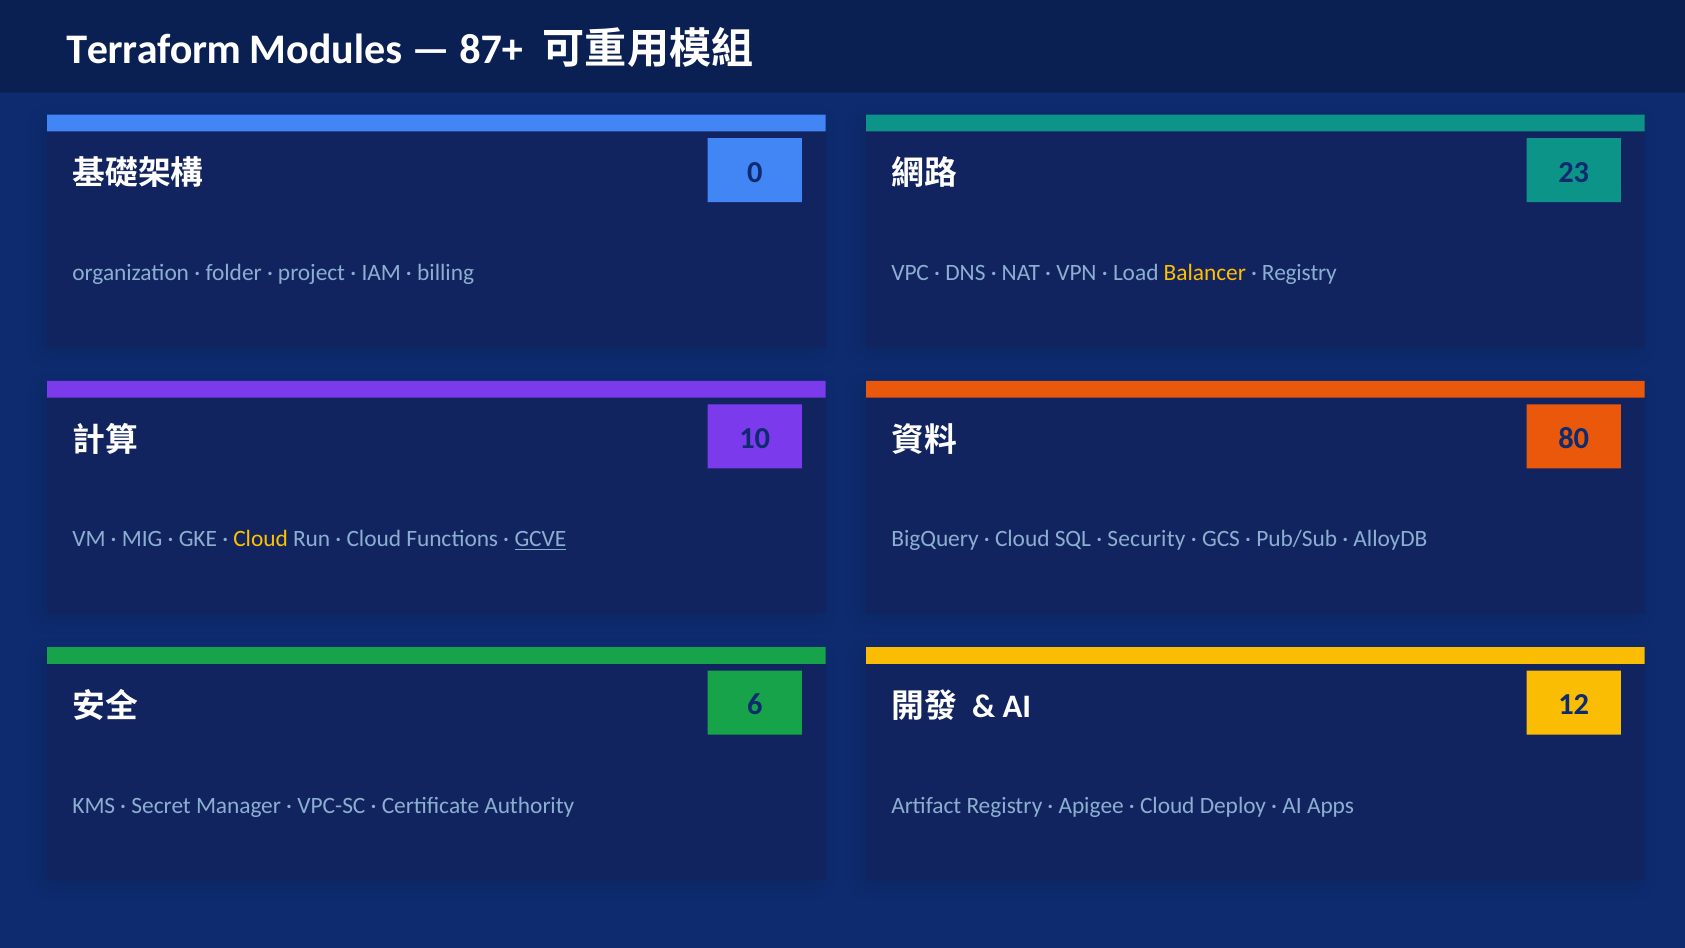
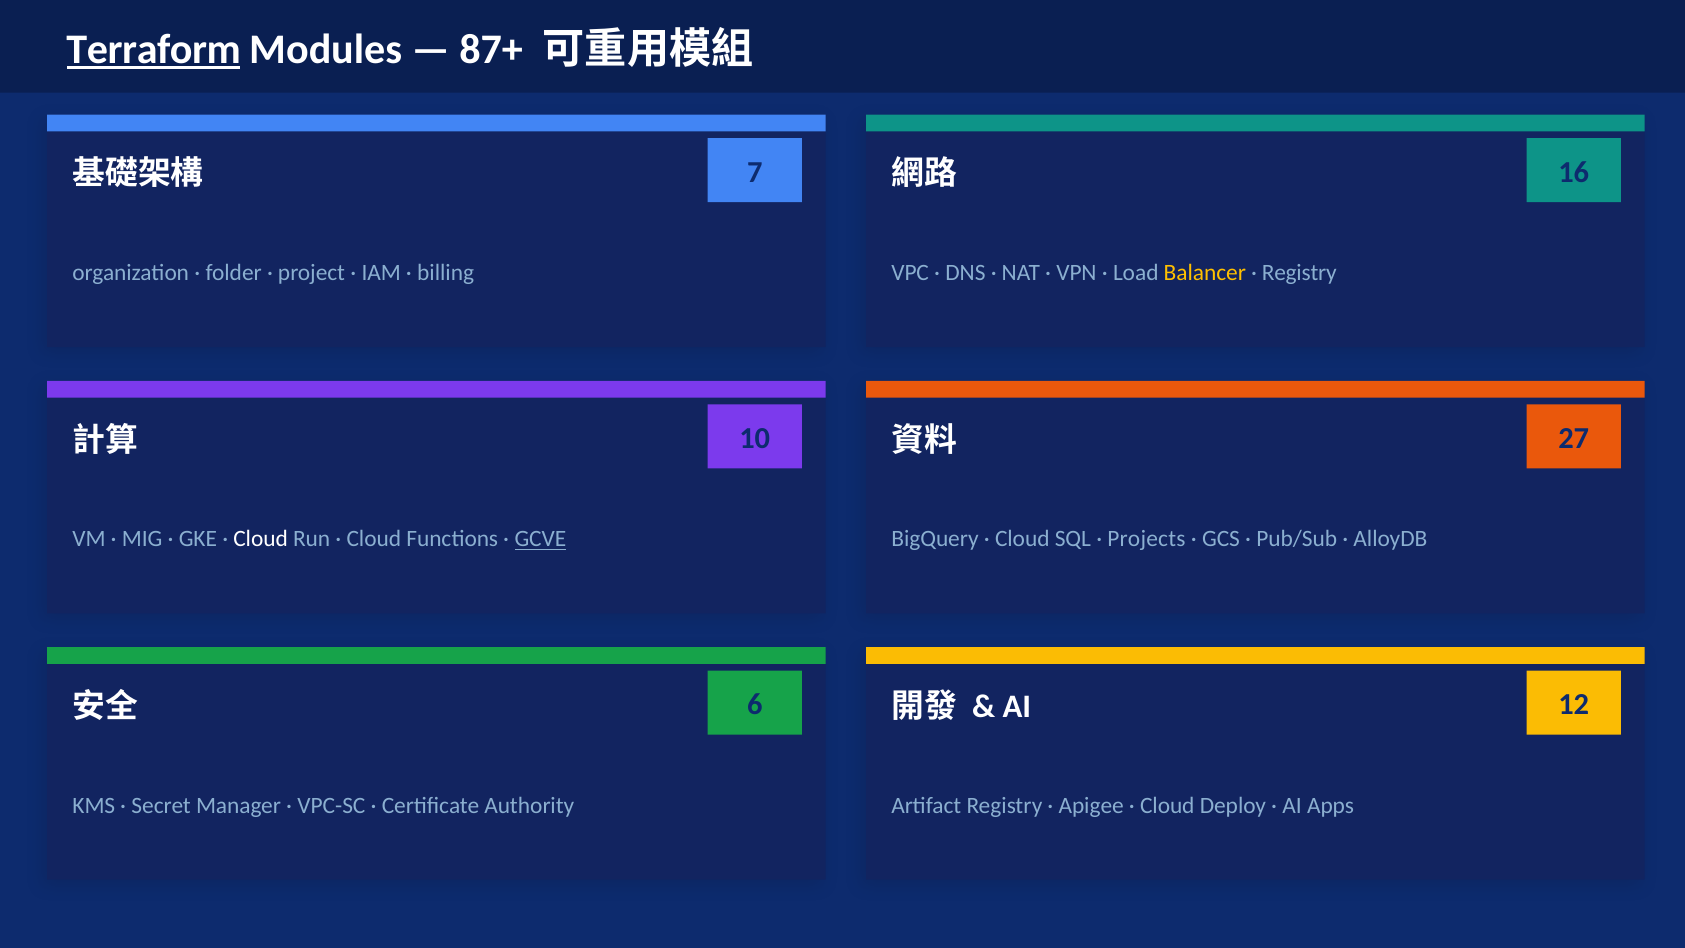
Terraform underline: none -> present (154, 49)
0: 0 -> 7 (755, 172)
23: 23 -> 16 (1574, 172)
80: 80 -> 27 (1574, 439)
Cloud colour: yellow -> white (261, 539)
Security: Security -> Projects (1146, 539)
